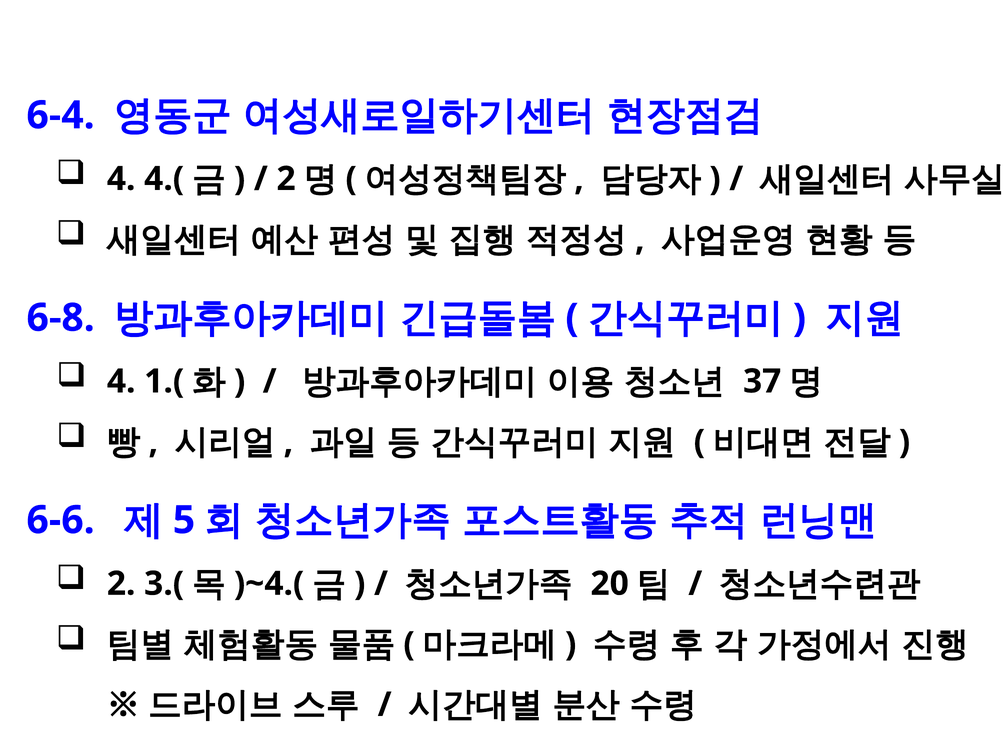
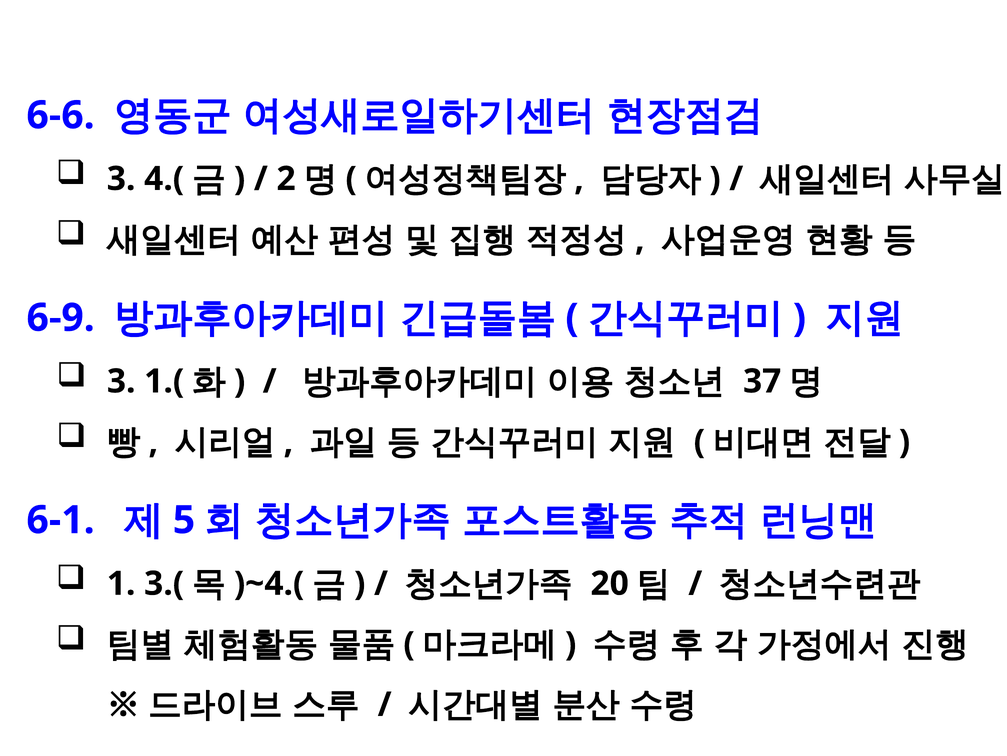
6-4: 6-4 -> 6-6 (61, 115)
4: 4 -> 3 (121, 179)
6-8: 6-8 -> 6-9 (61, 318)
4: 4 -> 3 (121, 381)
6-6: 6-6 -> 6-1 (61, 520)
2: 2 -> 1 (121, 583)
